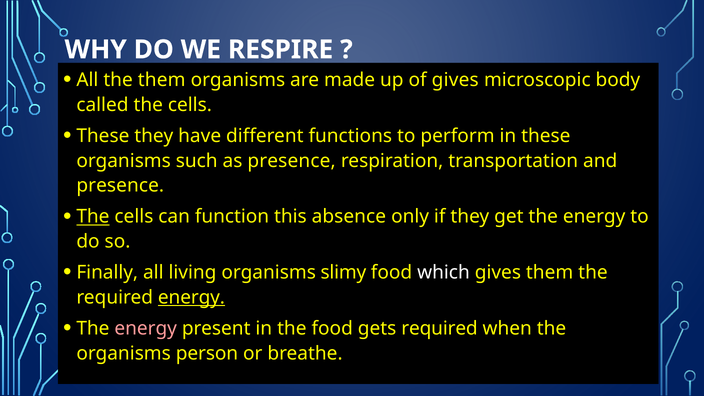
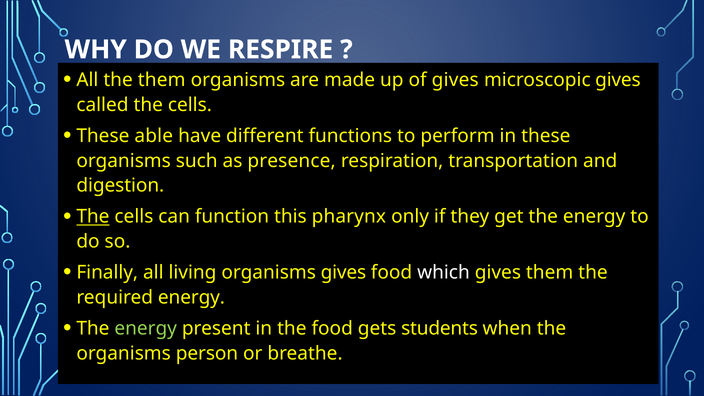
microscopic body: body -> gives (618, 80)
These they: they -> able (154, 136)
presence: presence -> digestion (120, 185)
absence: absence -> pharynx (349, 217)
organisms slimy: slimy -> gives (343, 273)
energy underline: present -> none (191, 297)
energy colour: pink -> light green (146, 329)
gets required: required -> students (440, 329)
